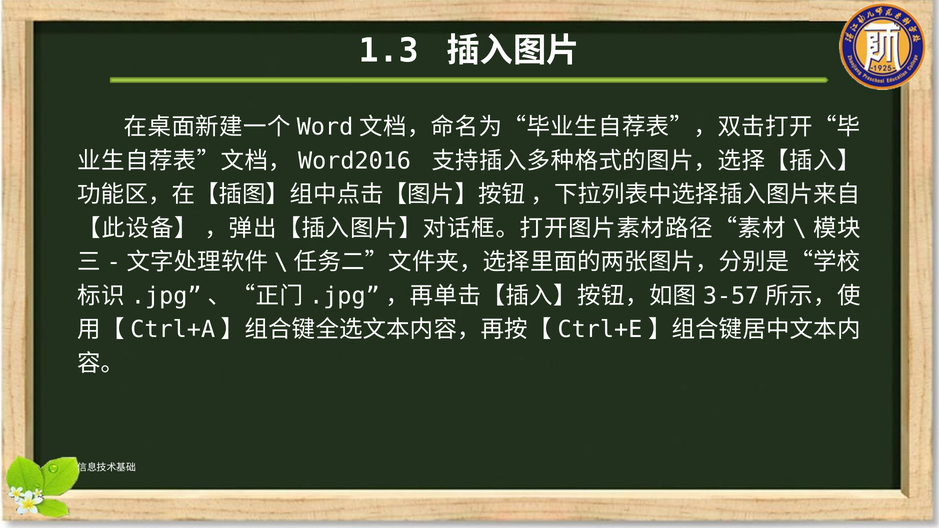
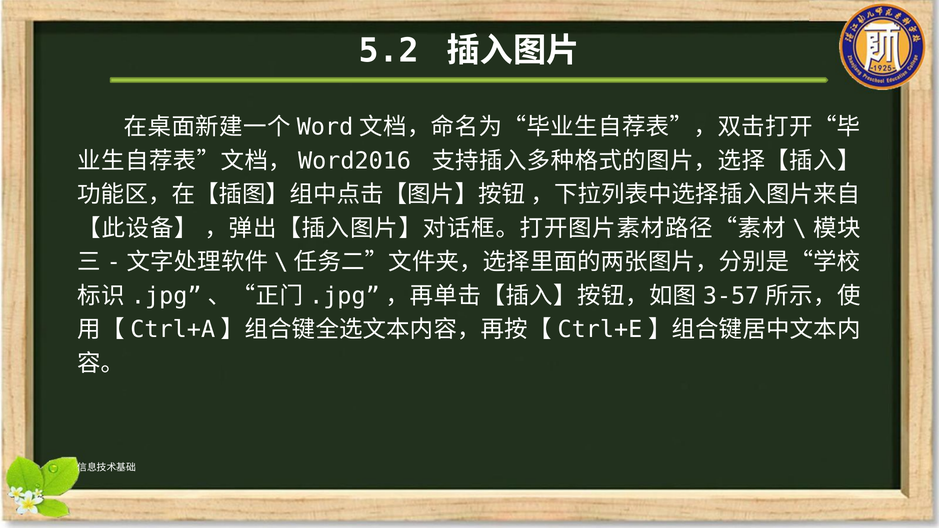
1.3: 1.3 -> 5.2 (389, 51)
